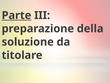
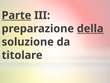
della underline: none -> present (90, 28)
